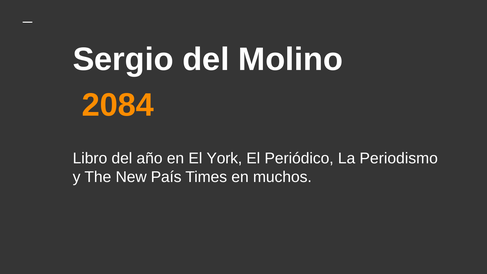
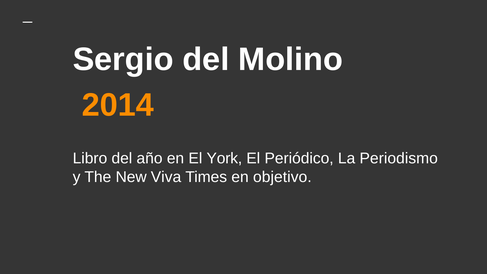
2084: 2084 -> 2014 (118, 105)
País: País -> Viva (166, 177)
muchos: muchos -> objetivo (282, 177)
